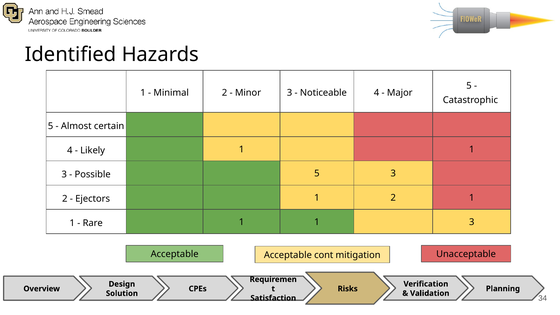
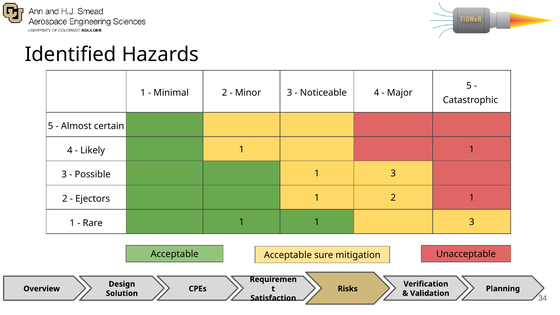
Possible 5: 5 -> 1 (317, 174)
cont: cont -> sure (324, 255)
